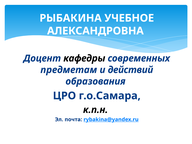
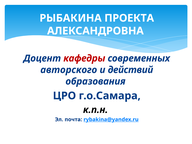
УЧЕБНОЕ: УЧЕБНОЕ -> ПРОЕКТА (129, 18)
кафедры colour: black -> red (84, 58)
предметам: предметам -> авторского (69, 70)
